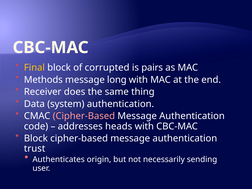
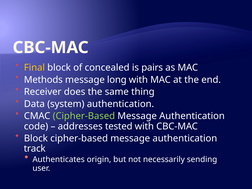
corrupted: corrupted -> concealed (107, 68)
Cipher-Based colour: pink -> light green (84, 116)
heads: heads -> tested (119, 126)
trust: trust -> track (35, 149)
